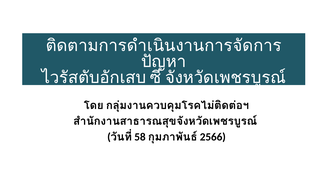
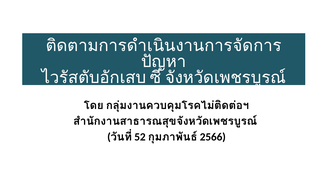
58: 58 -> 52 (140, 137)
